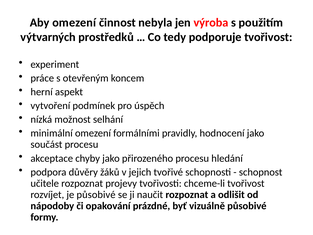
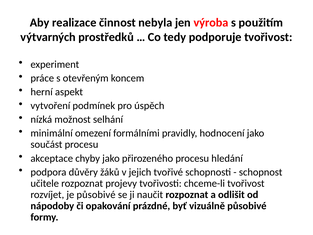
Aby omezení: omezení -> realizace (74, 23)
